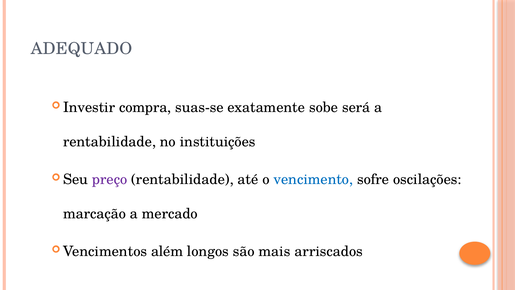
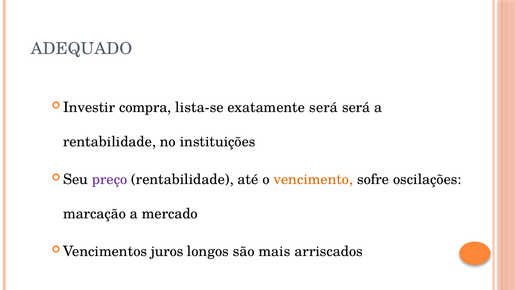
suas-se: suas-se -> lista-se (199, 107)
exatamente sobe: sobe -> será (324, 107)
vencimento colour: blue -> orange (313, 179)
além: além -> juros (167, 251)
